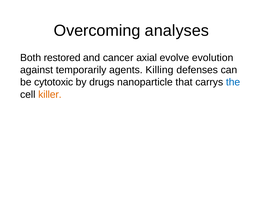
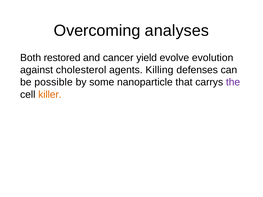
axial: axial -> yield (147, 58)
temporarily: temporarily -> cholesterol (81, 70)
cytotoxic: cytotoxic -> possible (54, 82)
drugs: drugs -> some (102, 82)
the colour: blue -> purple (233, 82)
